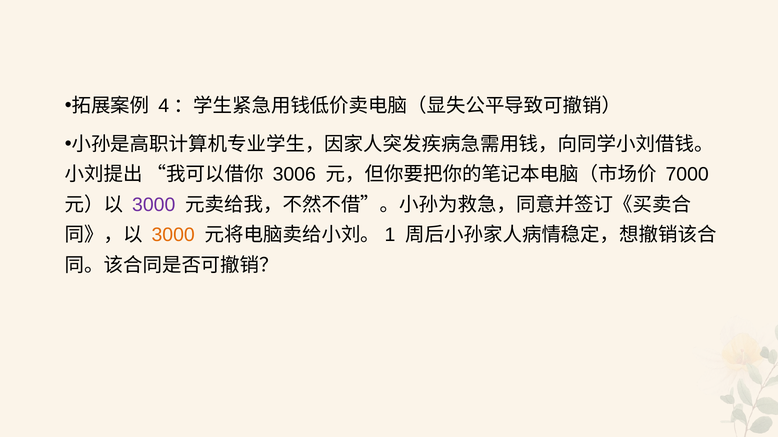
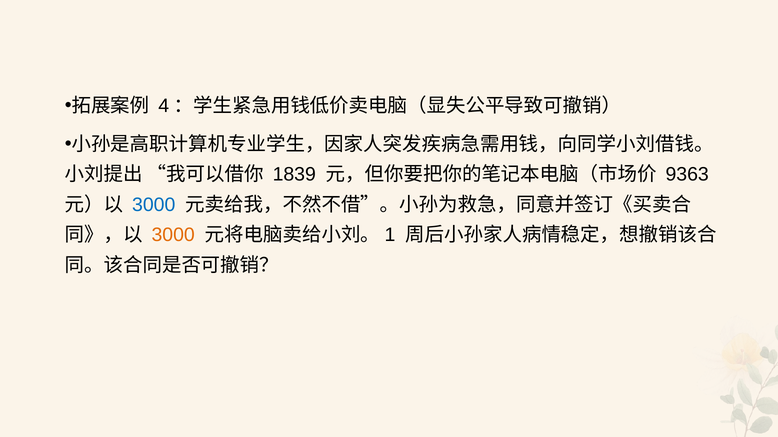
3006: 3006 -> 1839 (294, 175)
7000: 7000 -> 9363 (687, 175)
3000 colour: purple -> blue (154, 205)
